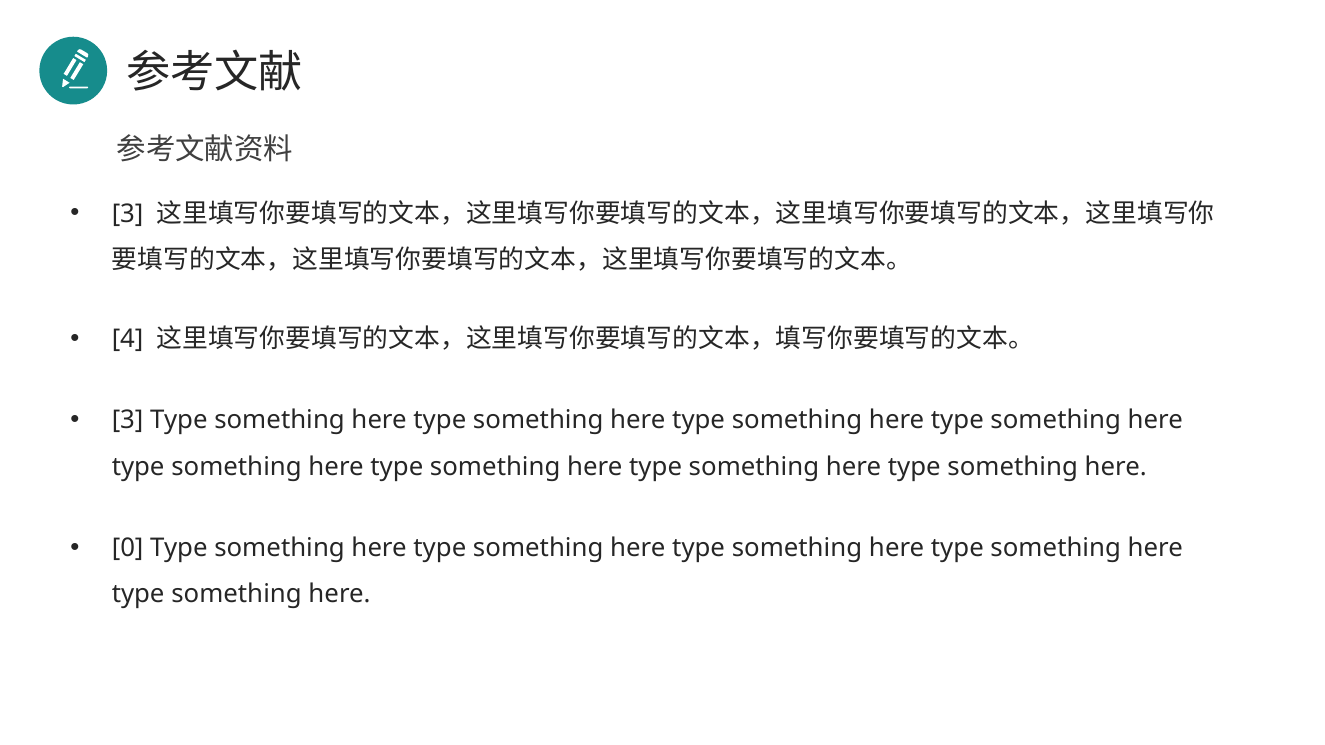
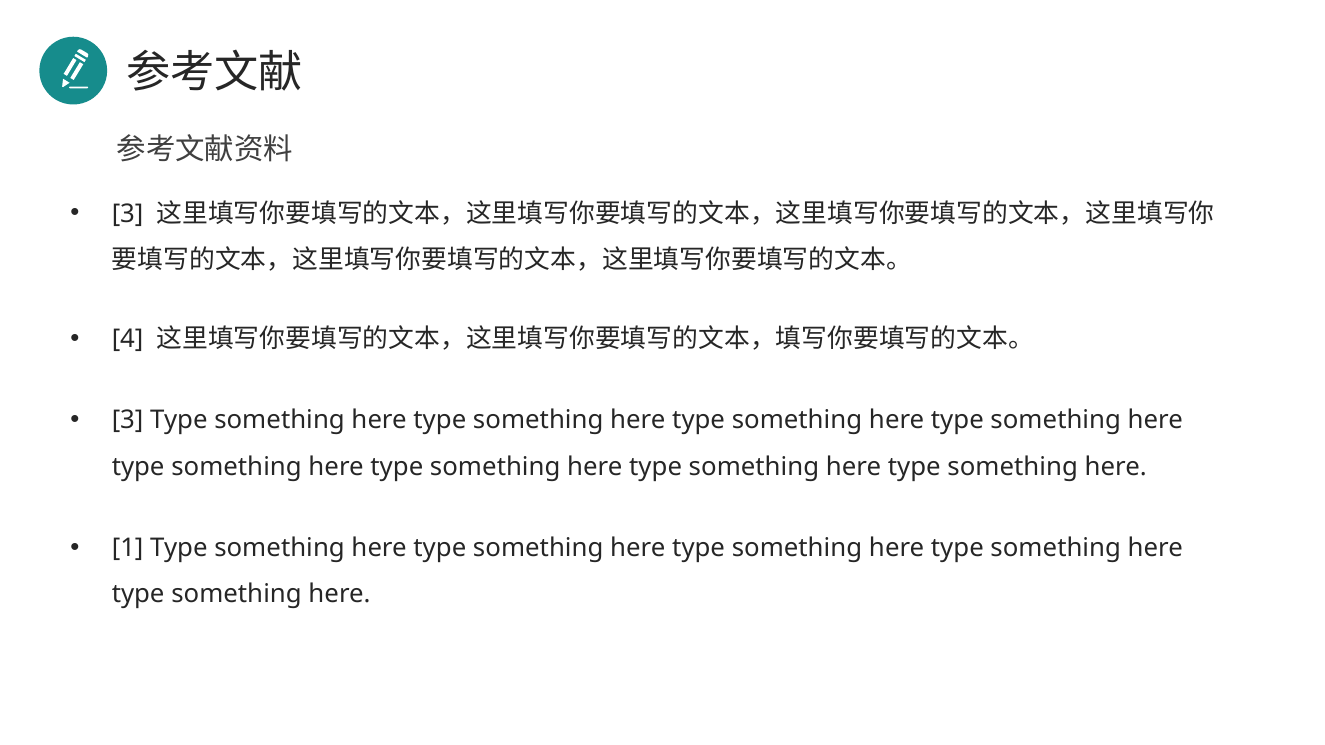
0: 0 -> 1 (128, 548)
